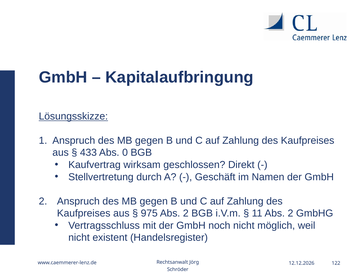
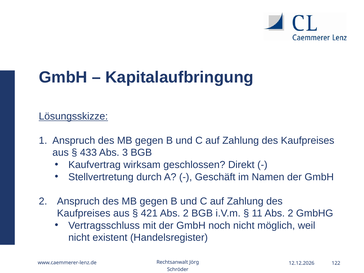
0: 0 -> 3 (125, 153)
975: 975 -> 421 (149, 213)
